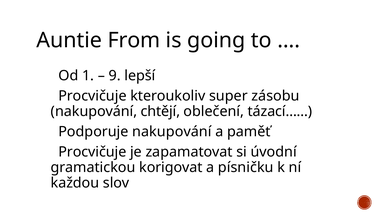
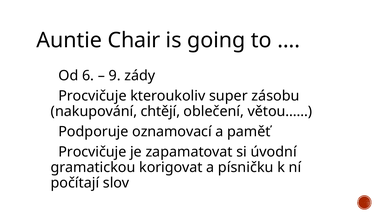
From: From -> Chair (134, 40)
1: 1 -> 6 (88, 76)
lepší: lepší -> zády (140, 76)
tázací……: tázací…… -> větou…… (280, 111)
Podporuje nakupování: nakupování -> oznamovací (172, 132)
každou: každou -> počítají (75, 183)
